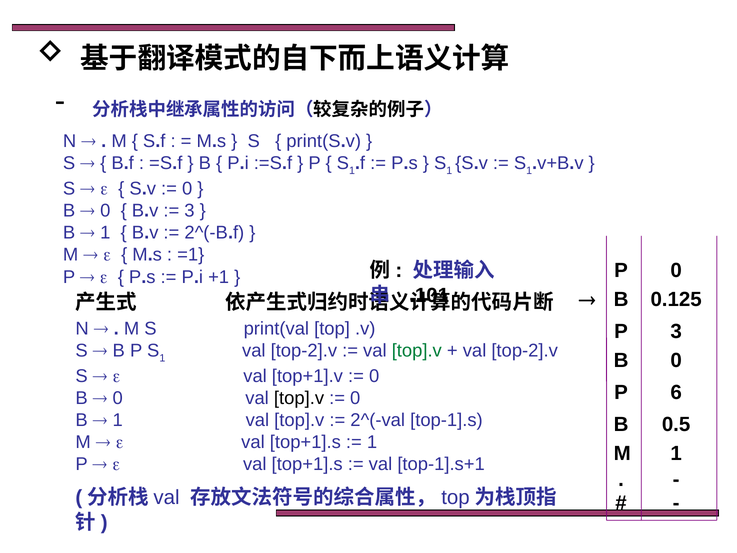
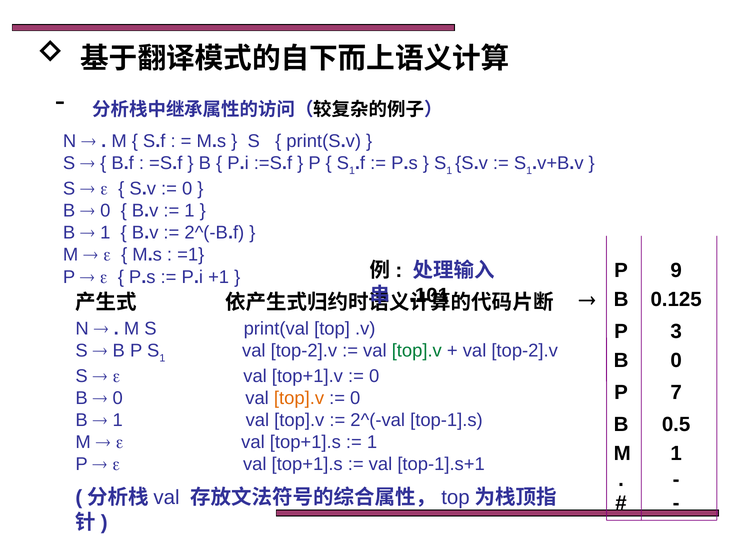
3: 3 -> 1 (189, 211)
P 0: 0 -> 9 (676, 271)
6: 6 -> 7 (676, 392)
top].v colour: black -> orange (299, 398)
